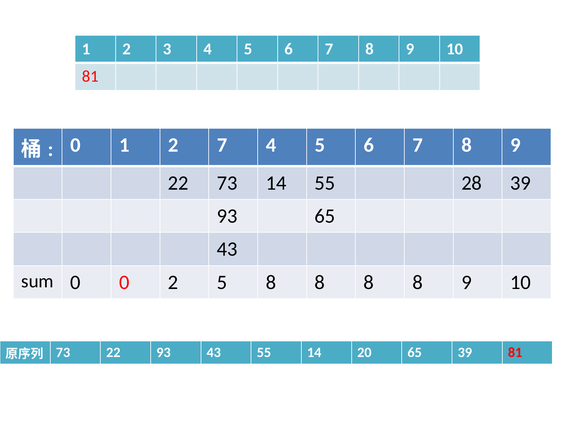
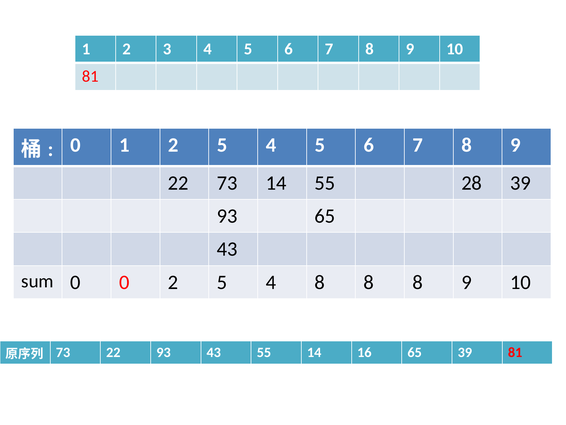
1 2 7: 7 -> 5 (222, 145)
0 2 5 8: 8 -> 4 (271, 282)
20: 20 -> 16 (364, 352)
